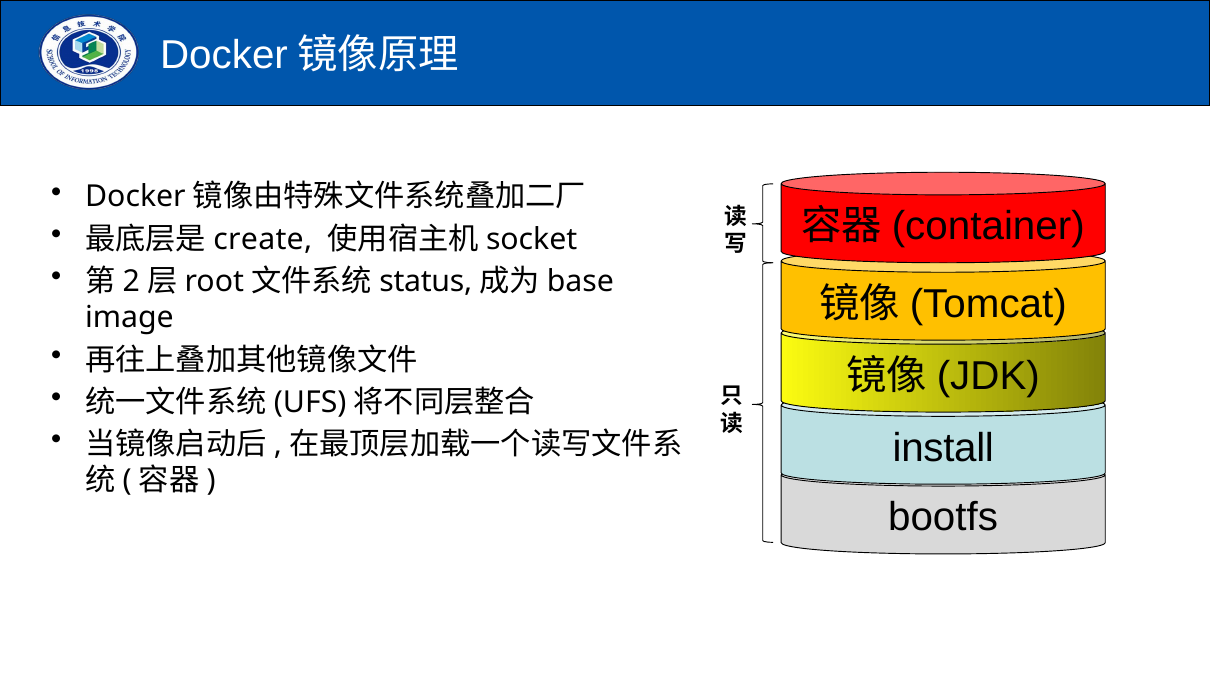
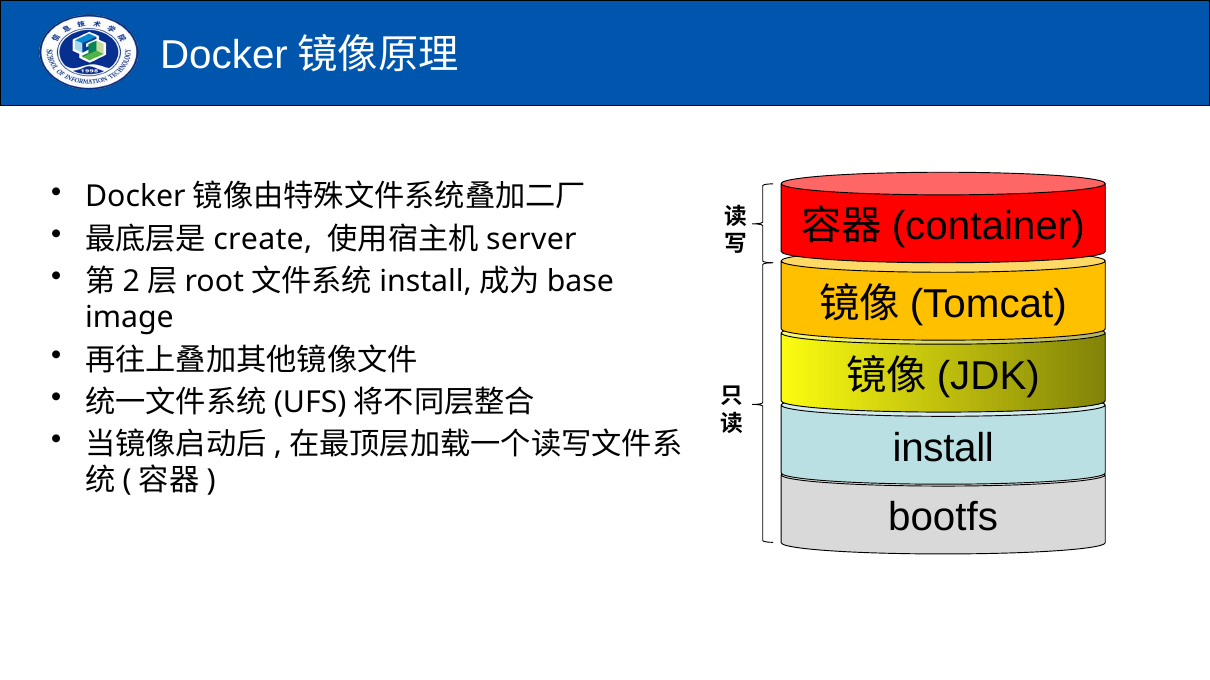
socket: socket -> server (531, 240)
status: status -> install (426, 282)
